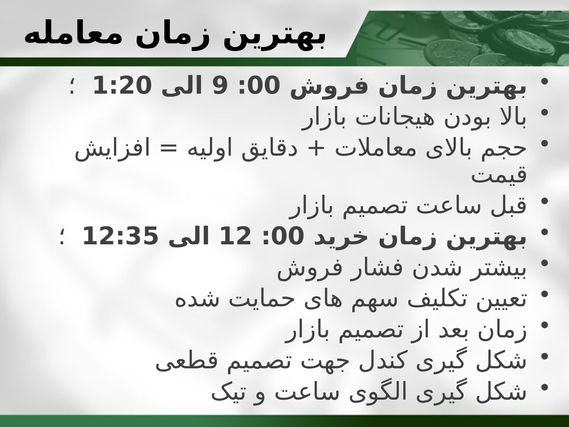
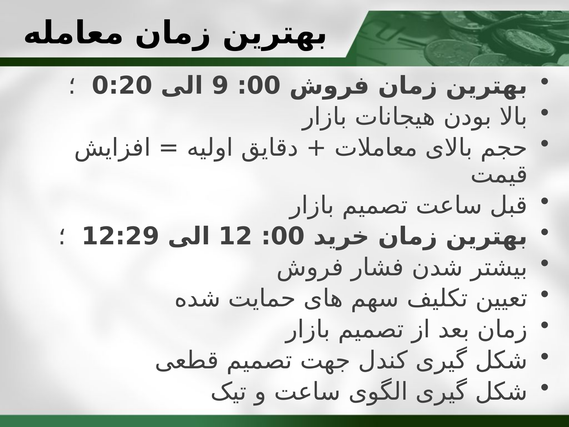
1:20: 1:20 -> 0:20 (122, 86)
12:35: 12:35 -> 12:29 (120, 236)
